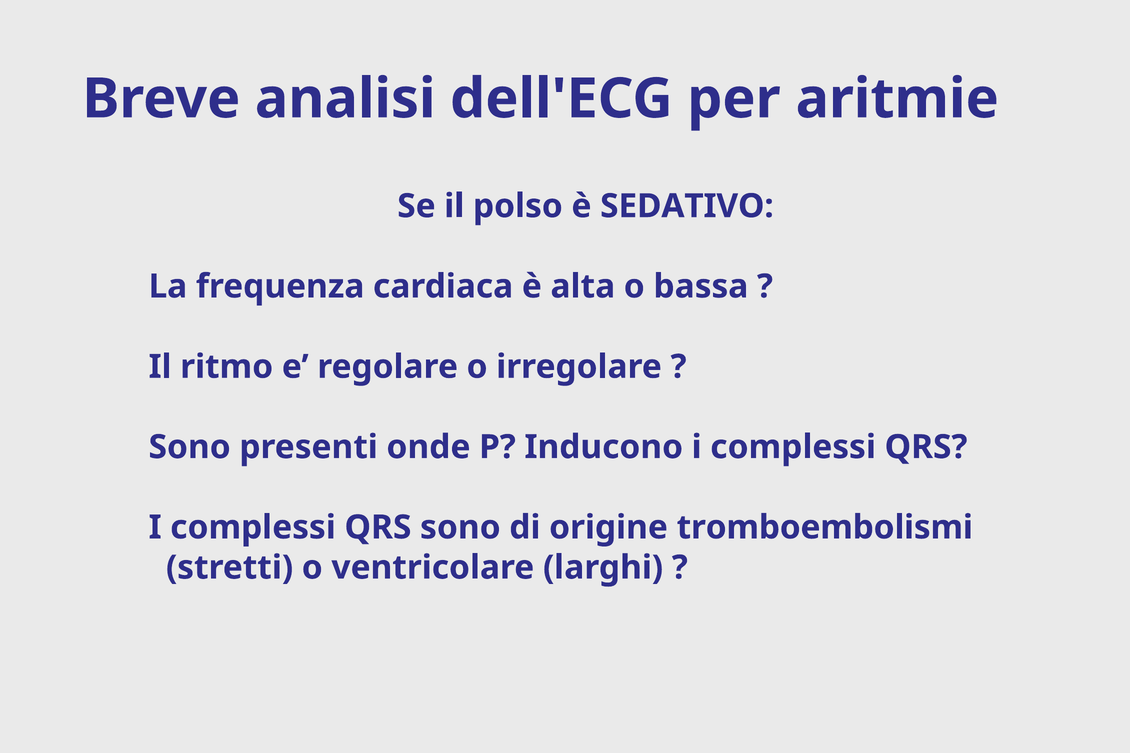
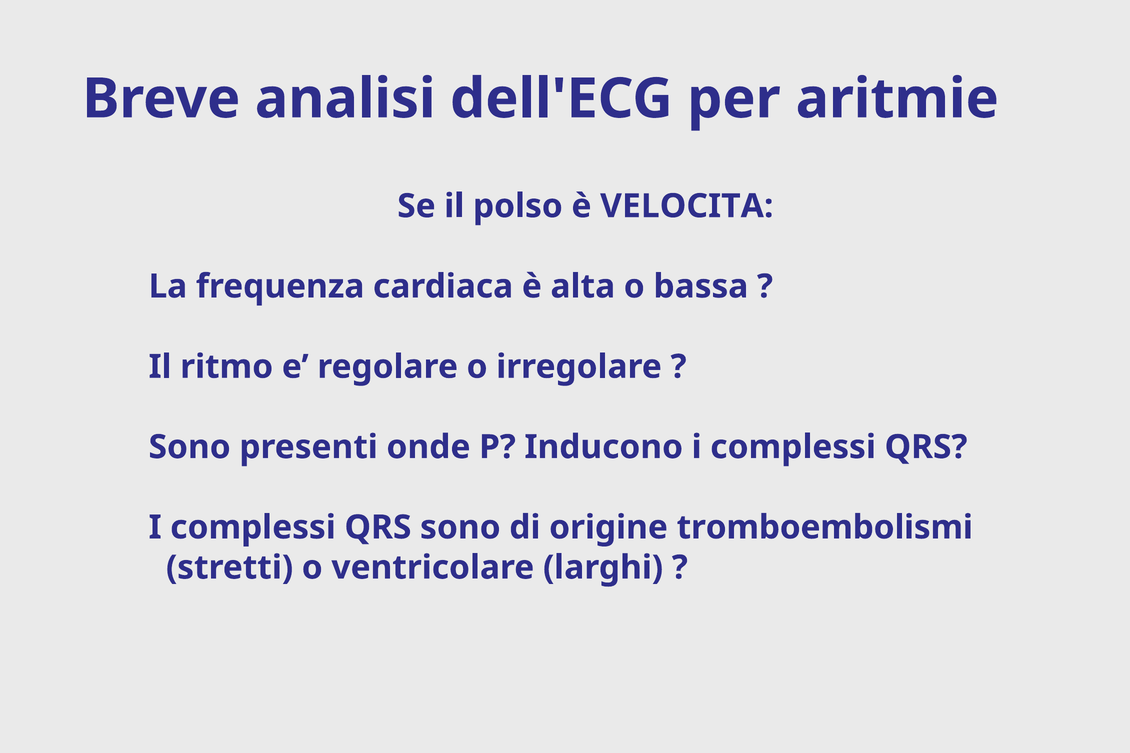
SEDATIVO: SEDATIVO -> VELOCITA (687, 206)
